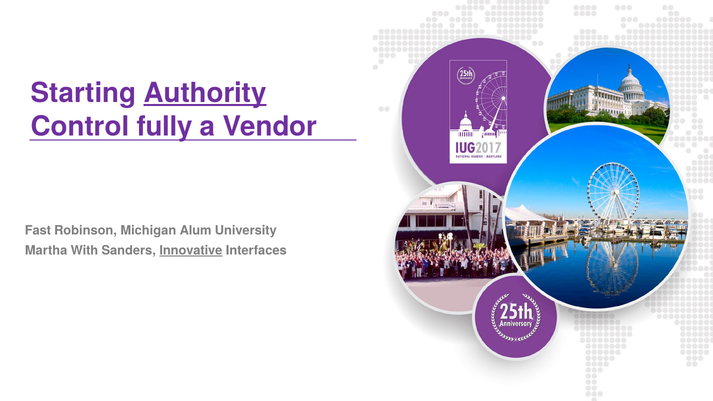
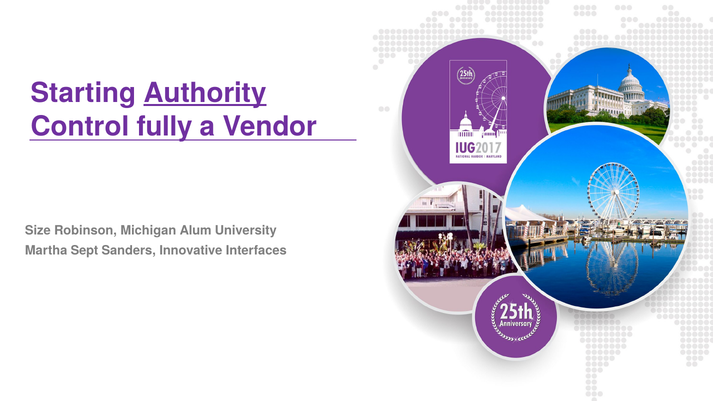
Fast: Fast -> Size (38, 231)
With: With -> Sept (84, 250)
Innovative underline: present -> none (191, 250)
